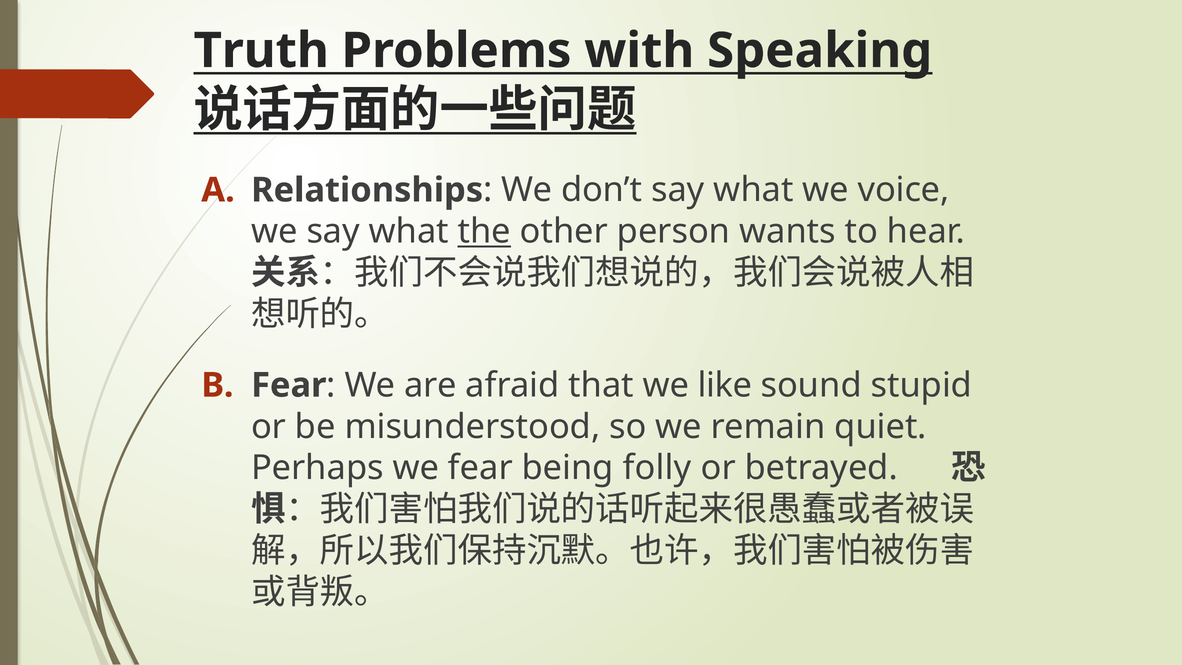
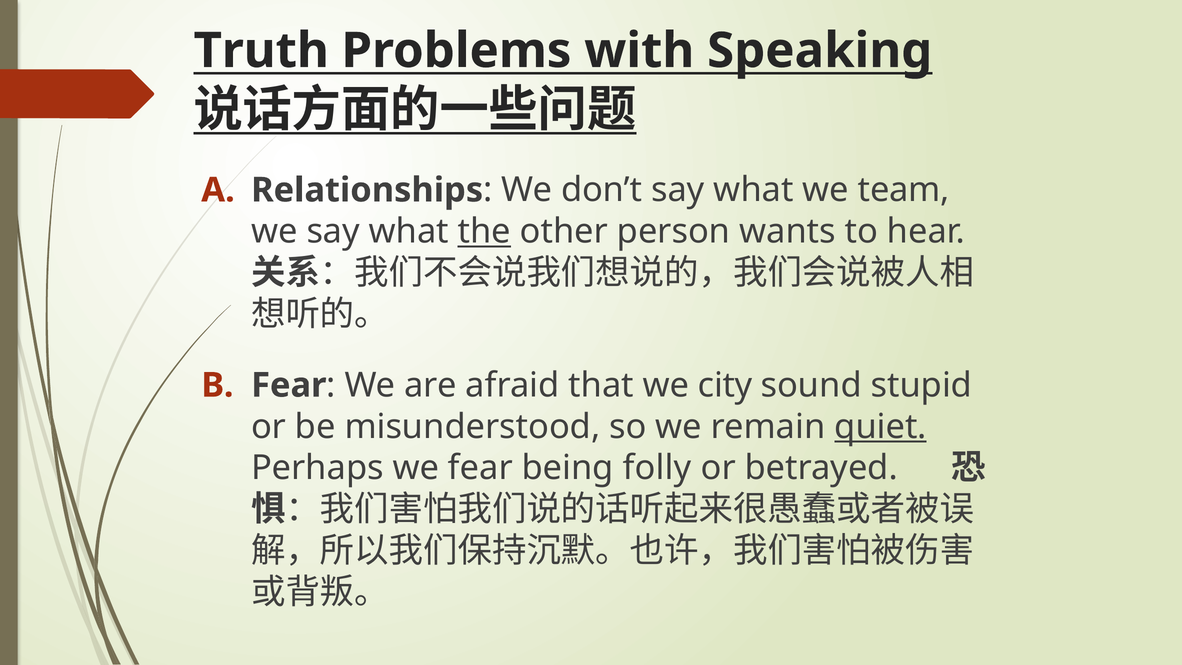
voice: voice -> team (904, 190)
like: like -> city (725, 385)
quiet underline: none -> present (881, 427)
